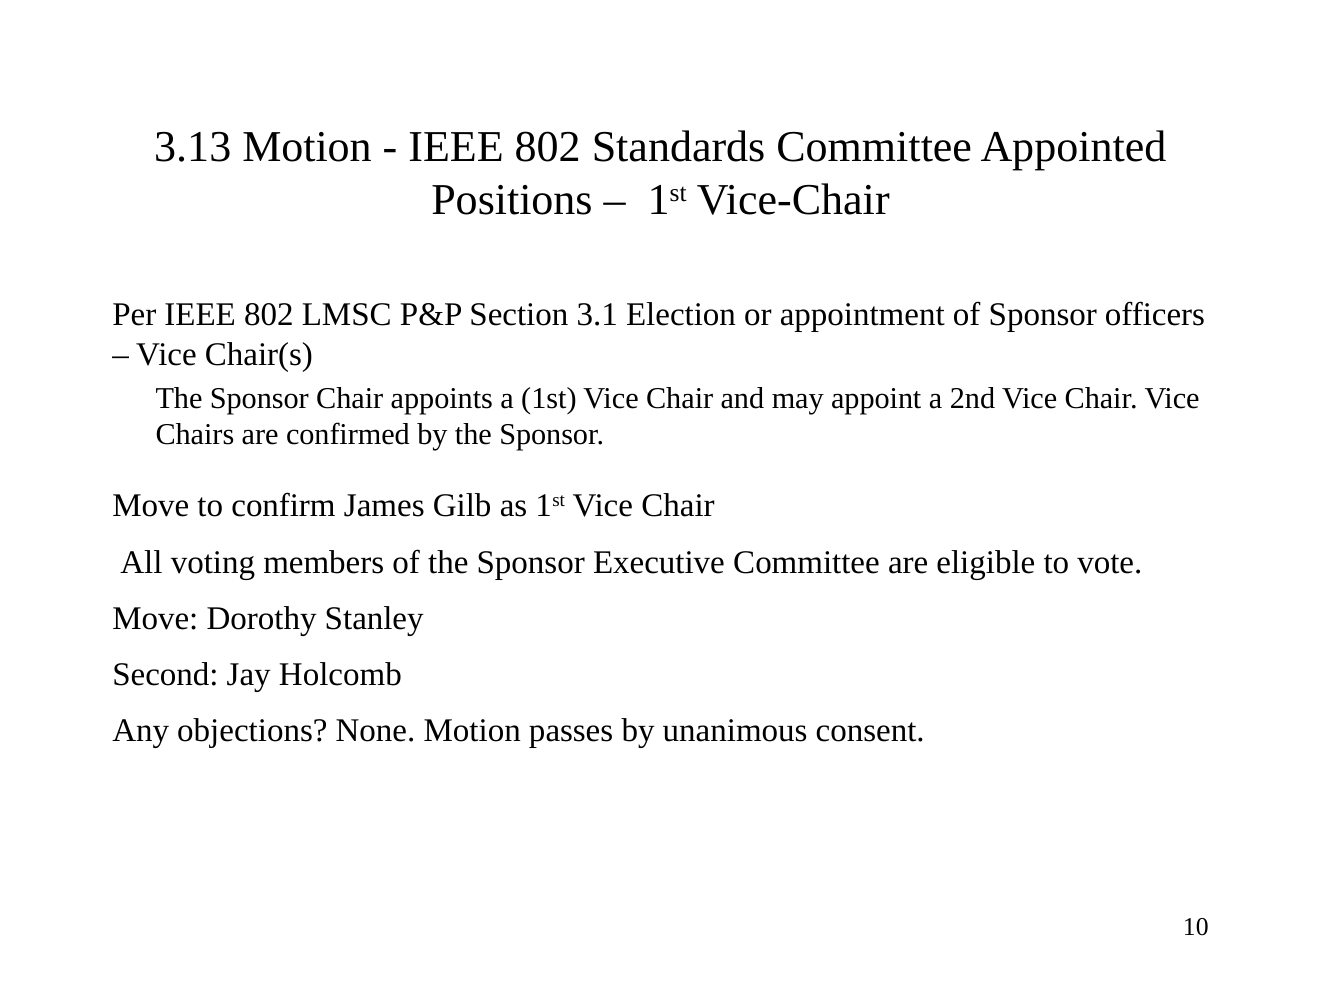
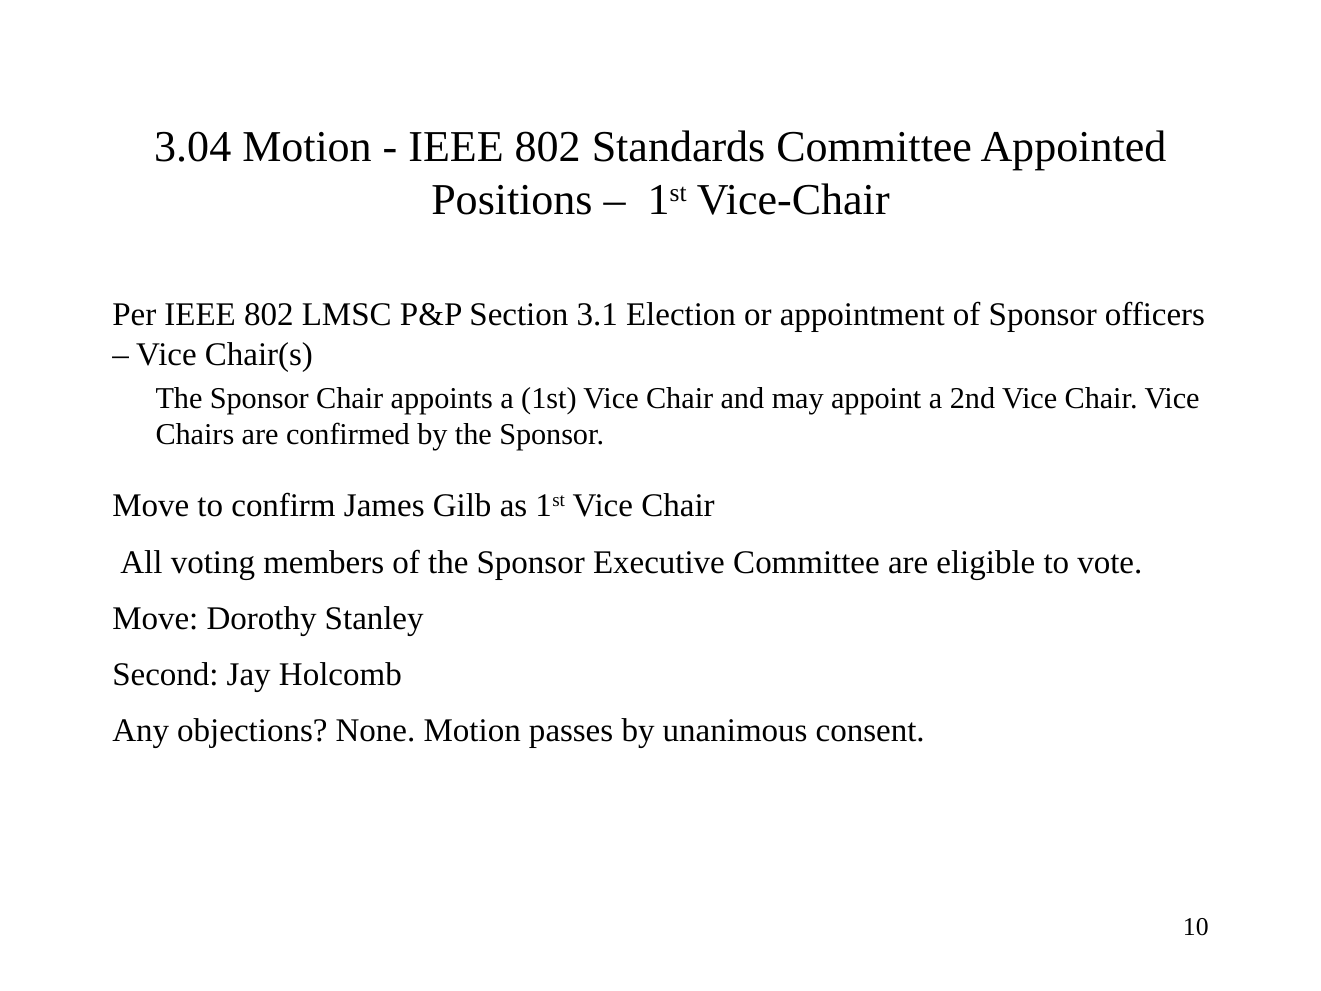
3.13: 3.13 -> 3.04 (193, 147)
